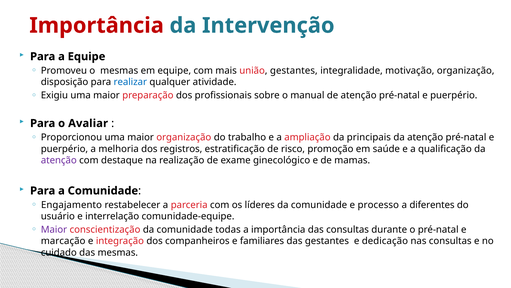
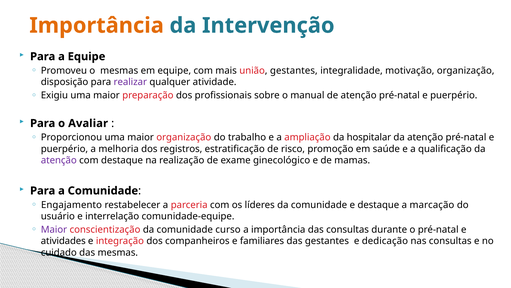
Importância colour: red -> orange (97, 25)
realizar colour: blue -> purple (130, 82)
principais: principais -> hospitalar (369, 137)
e processo: processo -> destaque (378, 204)
diferentes: diferentes -> marcação (432, 204)
todas: todas -> curso (228, 229)
marcação: marcação -> atividades (63, 241)
